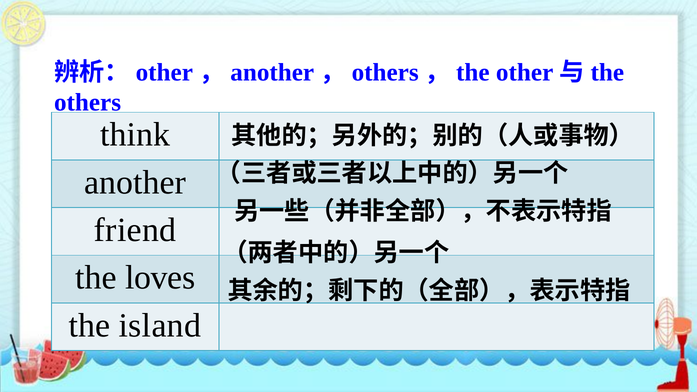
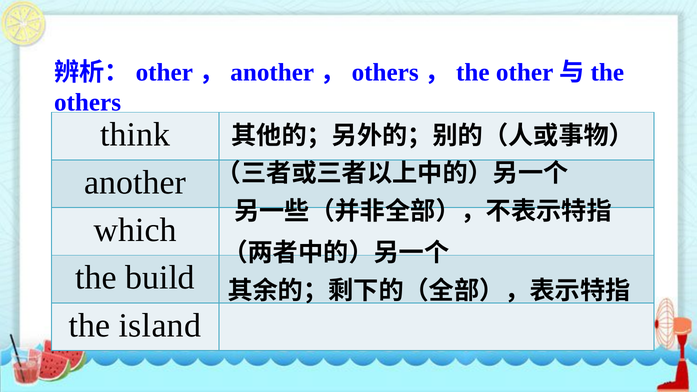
friend: friend -> which (135, 230)
loves: loves -> build (160, 278)
